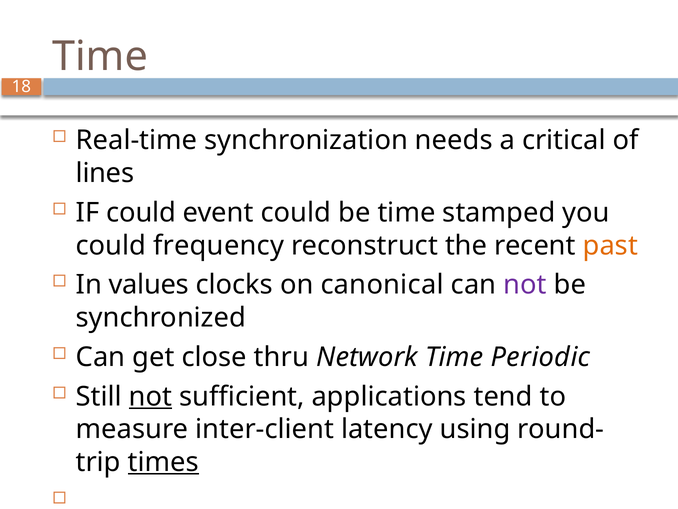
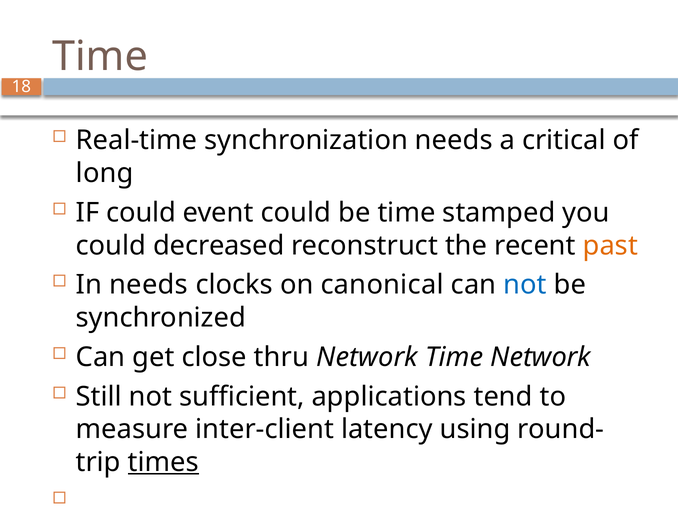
lines: lines -> long (105, 173)
frequency: frequency -> decreased (219, 245)
In values: values -> needs (149, 285)
not colour: purple -> blue (525, 285)
Time Periodic: Periodic -> Network (541, 357)
not underline: present -> none (151, 396)
